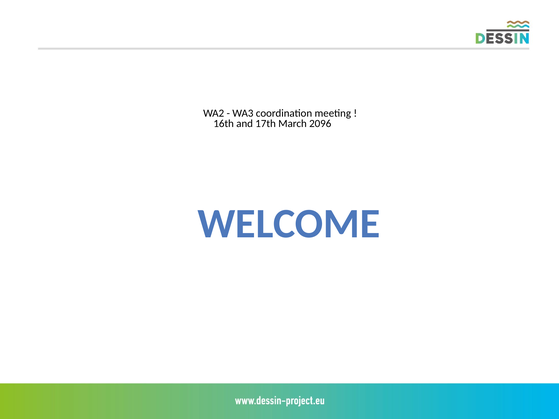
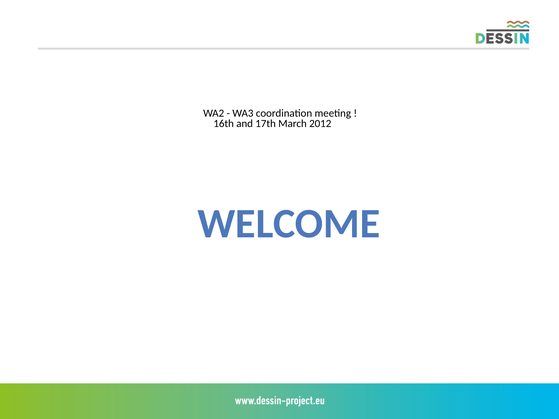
2096: 2096 -> 2012 (320, 124)
